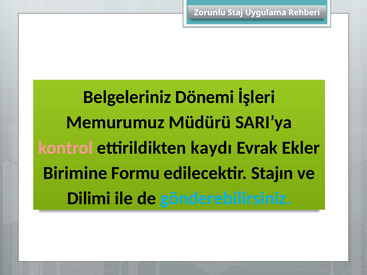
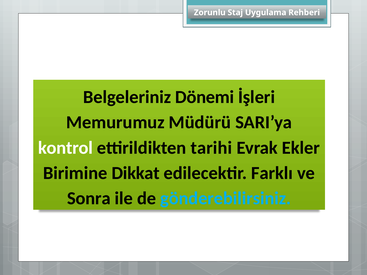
kontrol colour: pink -> white (66, 148)
kaydı: kaydı -> tarihi (211, 148)
Formu: Formu -> Dikkat (136, 173)
Stajın: Stajın -> Farklı (272, 173)
Dilimi: Dilimi -> Sonra (89, 198)
